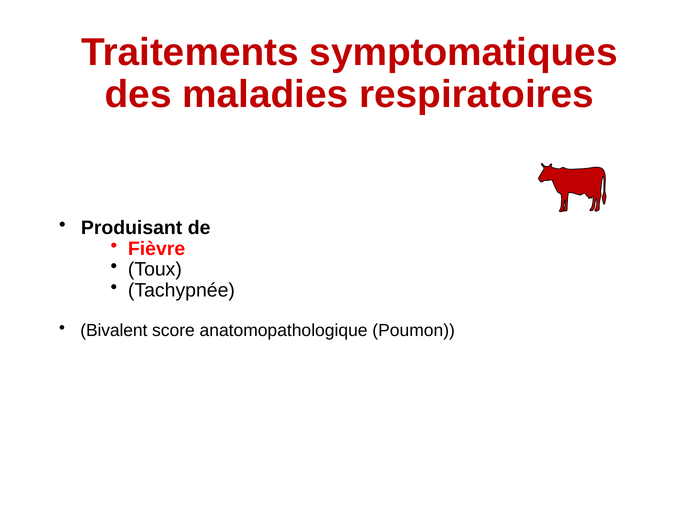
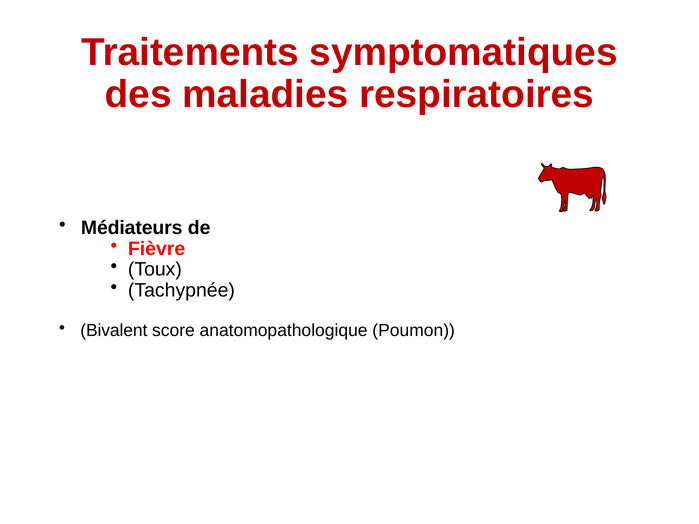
Produisant: Produisant -> Médiateurs (132, 228)
